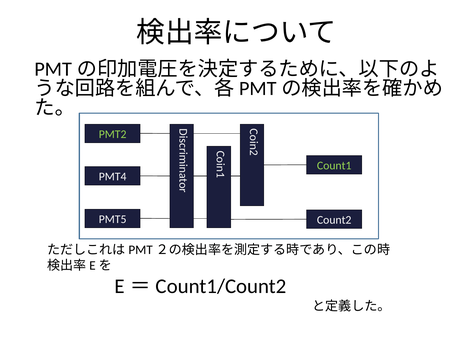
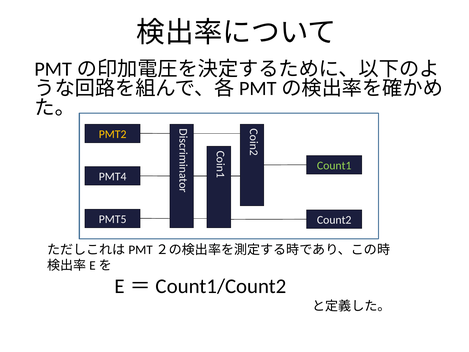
PMT2 colour: light green -> yellow (113, 134)
